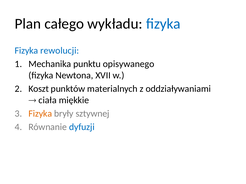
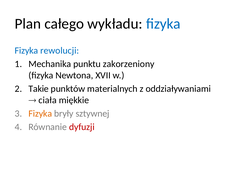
opisywanego: opisywanego -> zakorzeniony (129, 64)
Koszt: Koszt -> Takie (39, 89)
dyfuzji colour: blue -> red (82, 127)
